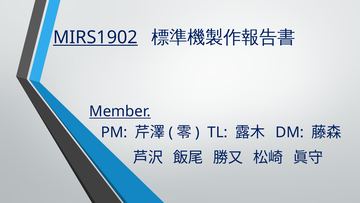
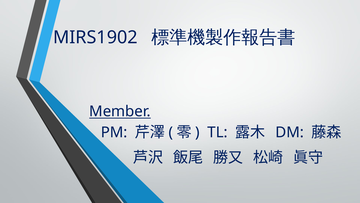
MIRS1902 underline: present -> none (95, 37)
